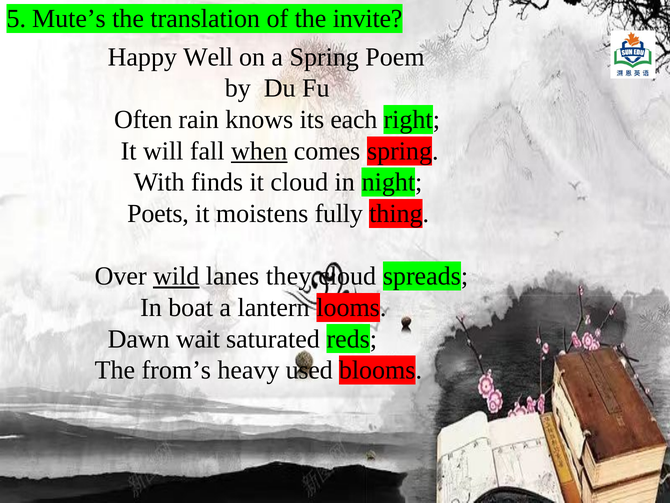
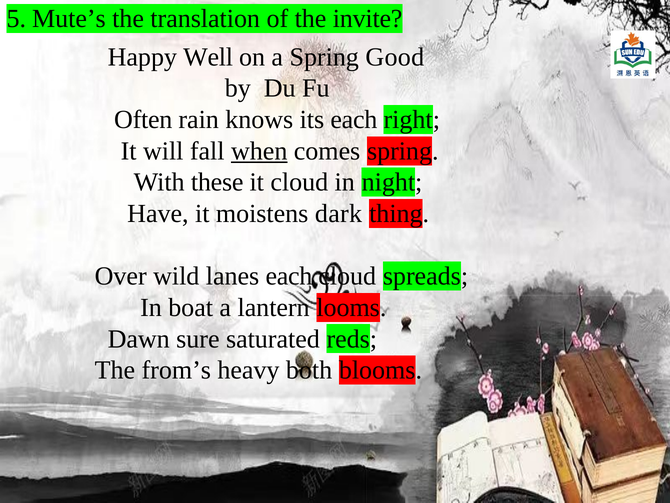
Poem: Poem -> Good (395, 57)
finds: finds -> these (217, 182)
Poets: Poets -> Have (158, 213)
fully: fully -> dark (338, 213)
wild underline: present -> none (176, 276)
lanes they: they -> each (289, 276)
wait: wait -> sure (198, 339)
used: used -> both (309, 370)
